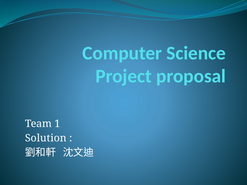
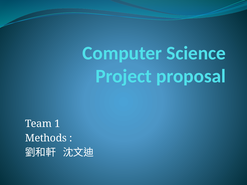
Solution: Solution -> Methods (46, 138)
